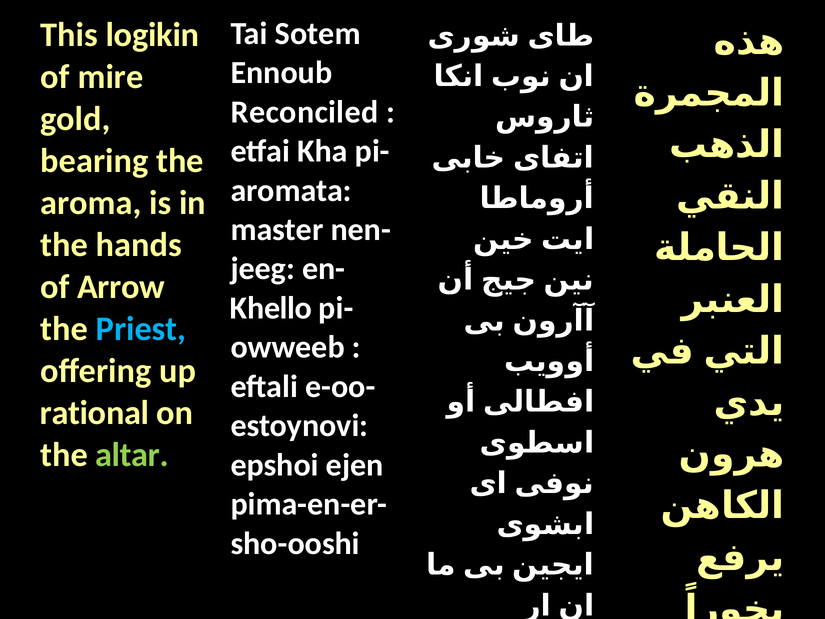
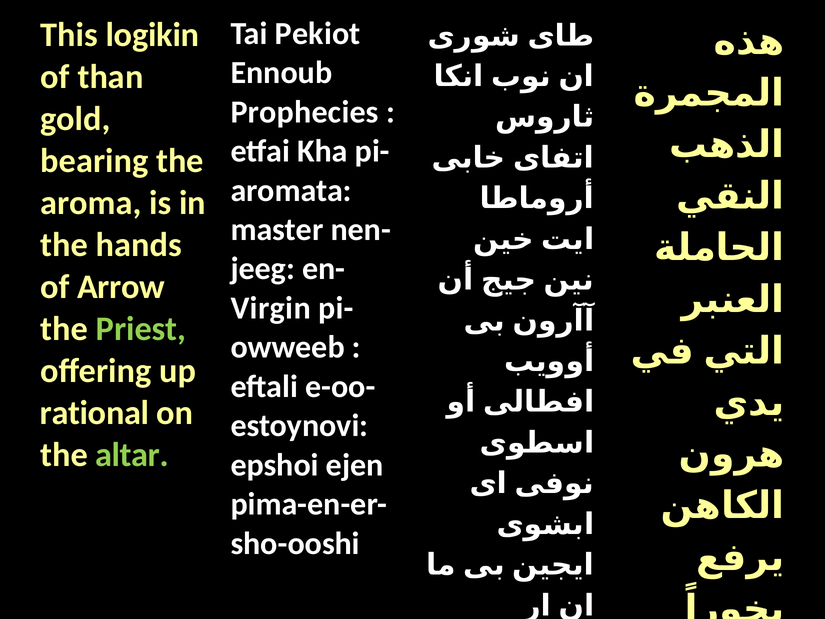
Sotem: Sotem -> Pekiot (318, 34)
mire: mire -> than (110, 77)
Reconciled: Reconciled -> Prophecies (305, 112)
Khello: Khello -> Virgin (271, 308)
Priest colour: light blue -> light green (141, 329)
